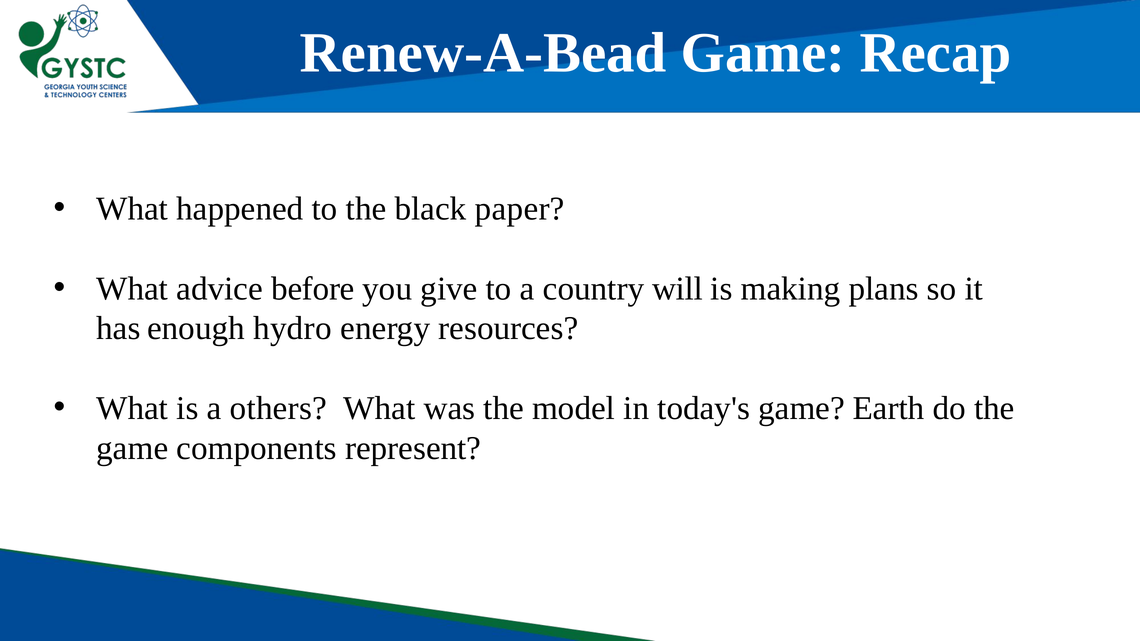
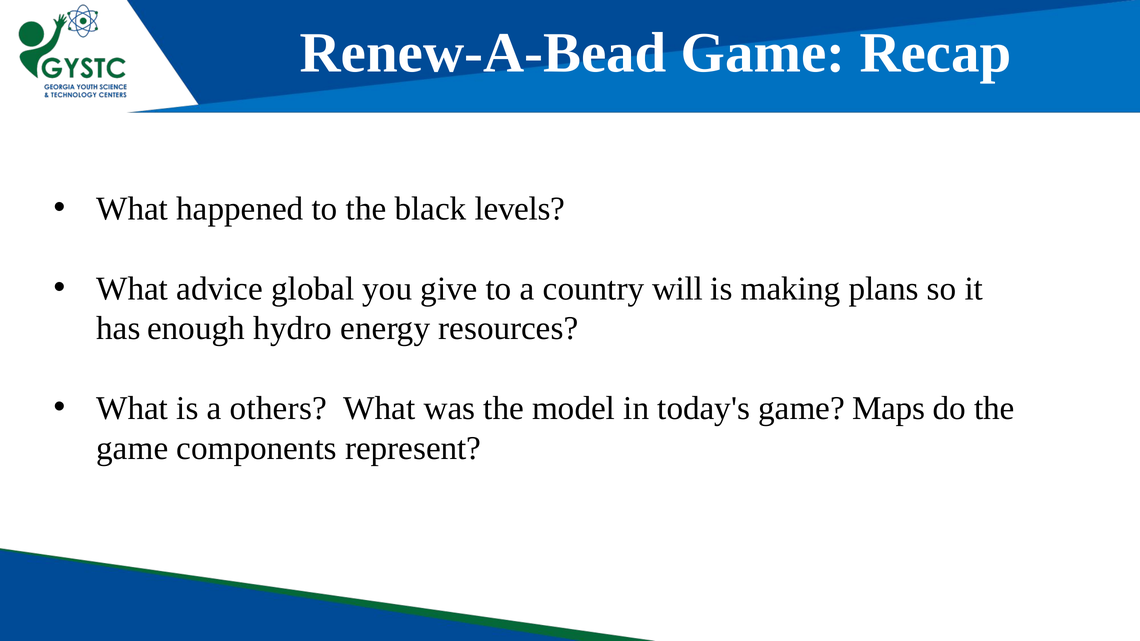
paper: paper -> levels (520, 209)
before: before -> global (313, 289)
Earth: Earth -> Maps (889, 408)
